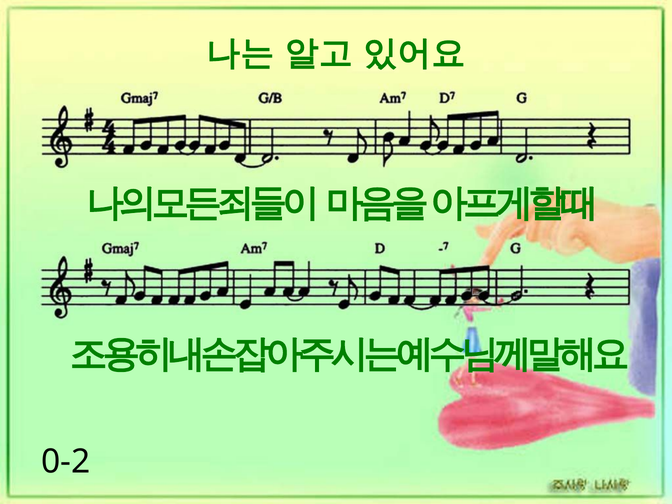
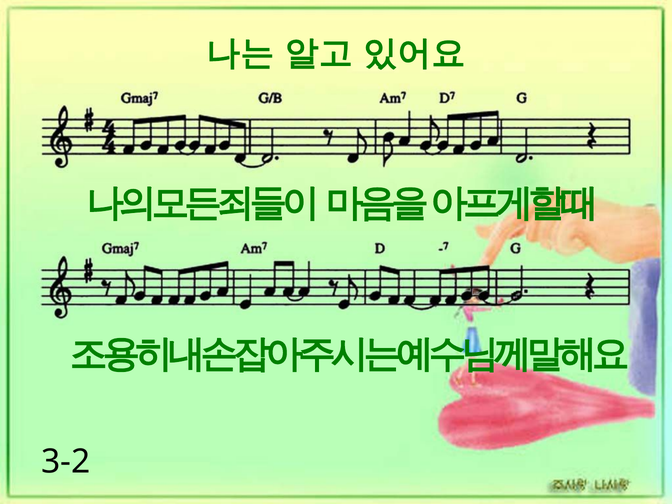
0-2: 0-2 -> 3-2 (66, 462)
